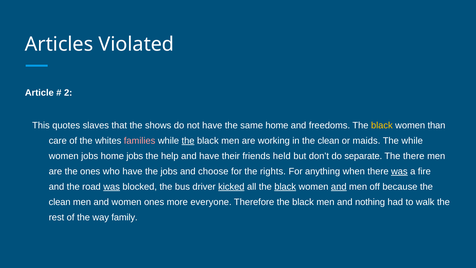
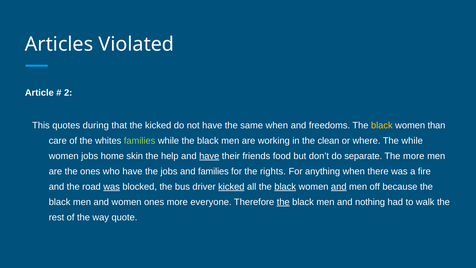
slaves: slaves -> during (96, 125)
the shows: shows -> kicked (158, 125)
same home: home -> when (277, 125)
families colour: pink -> light green (140, 141)
the underline: present -> none (188, 141)
maids: maids -> where (367, 141)
home jobs: jobs -> skin (135, 156)
have underline: none -> present (209, 156)
held: held -> food (282, 156)
The there: there -> more (414, 156)
and choose: choose -> families (213, 171)
was underline: present -> none (399, 171)
clean: clean -> black (60, 202)
the underline: none -> present (283, 202)
family: family -> quote (124, 217)
